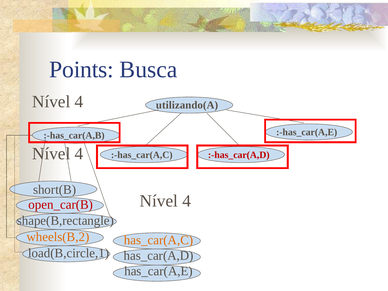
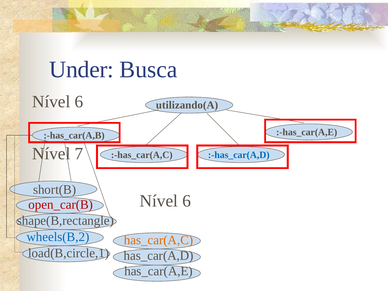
Points: Points -> Under (81, 70)
4: 4 -> 6 (79, 102)
4: 4 -> 7 (79, 154)
:-has_car(A,D colour: red -> blue (239, 155)
4: 4 -> 6 (187, 201)
wheels(B,2 colour: orange -> blue (58, 237)
